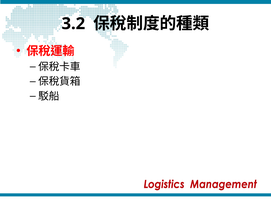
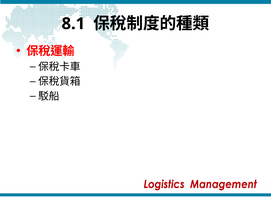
3.2: 3.2 -> 8.1 (73, 24)
